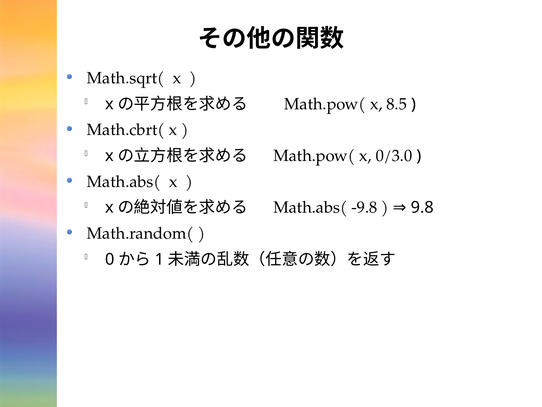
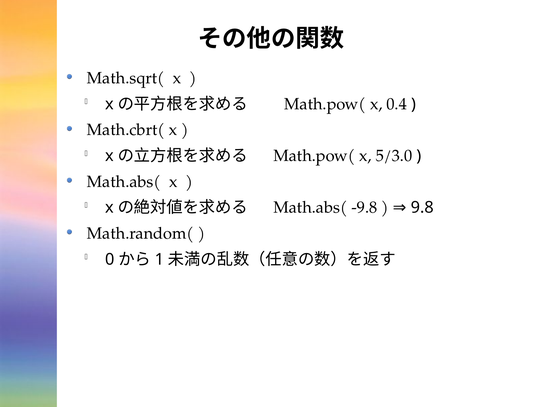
8.5: 8.5 -> 0.4 (397, 104)
0/3.0: 0/3.0 -> 5/3.0 (394, 156)
